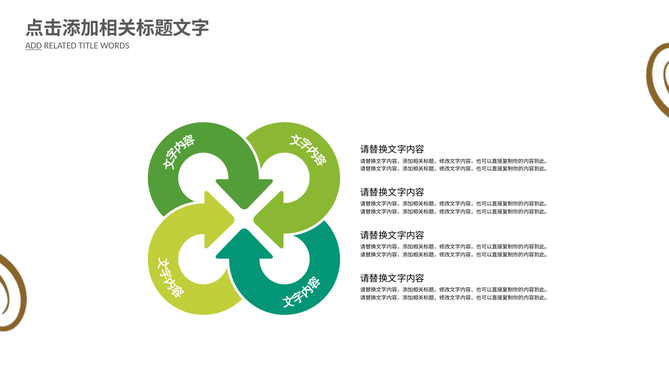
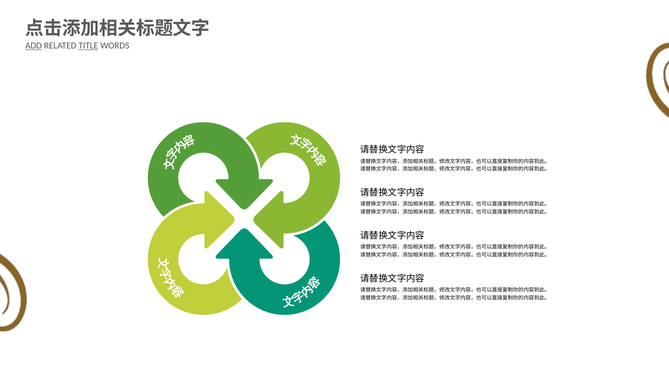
TITLE underline: none -> present (88, 46)
